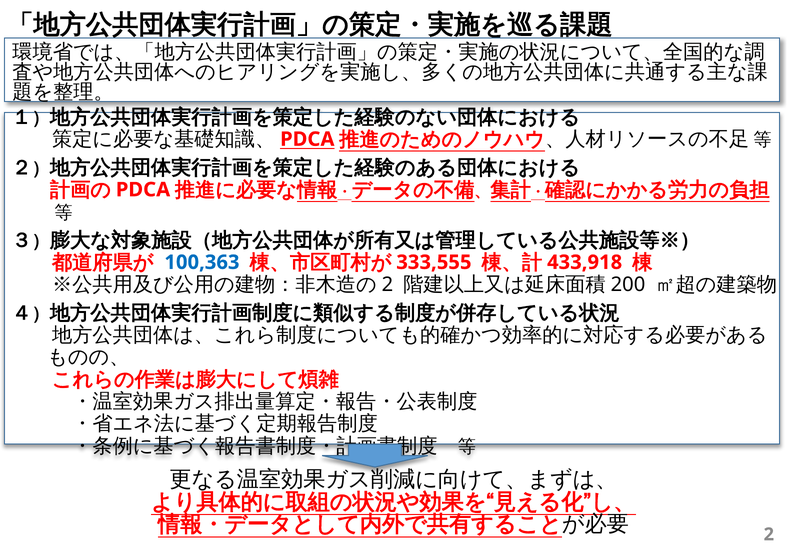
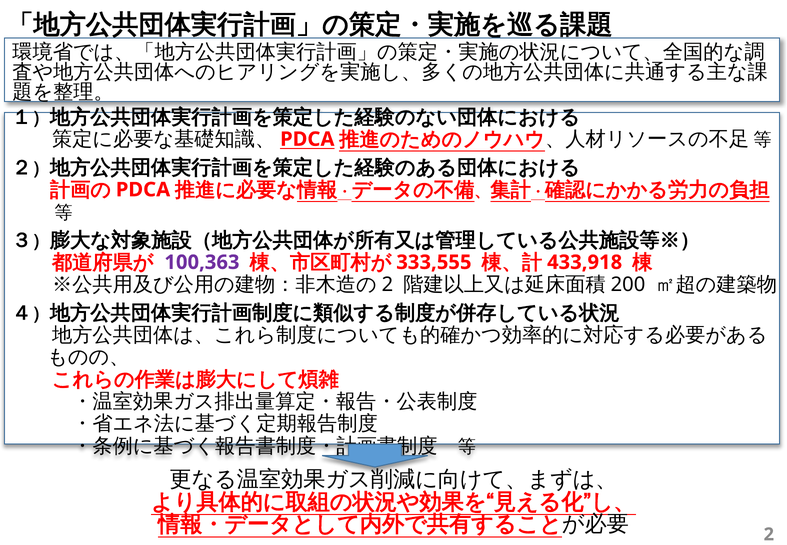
100,363 colour: blue -> purple (202, 262)
